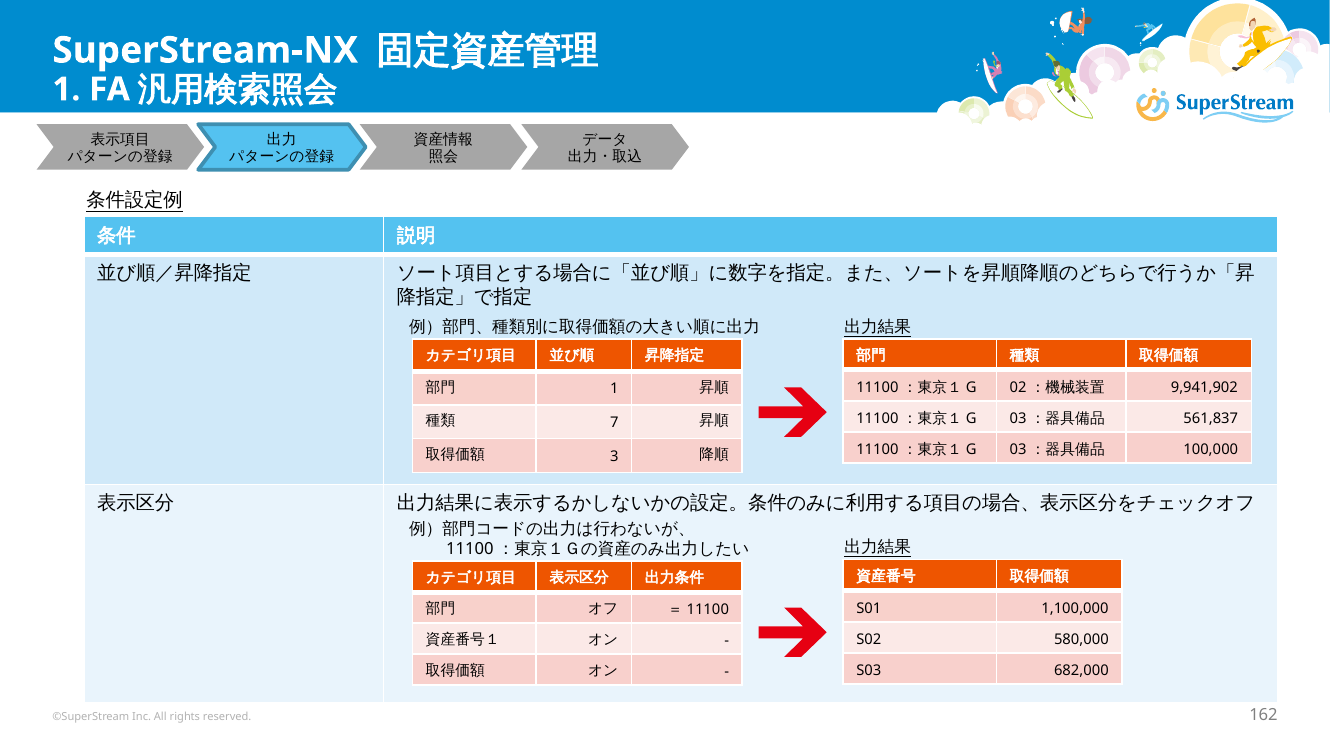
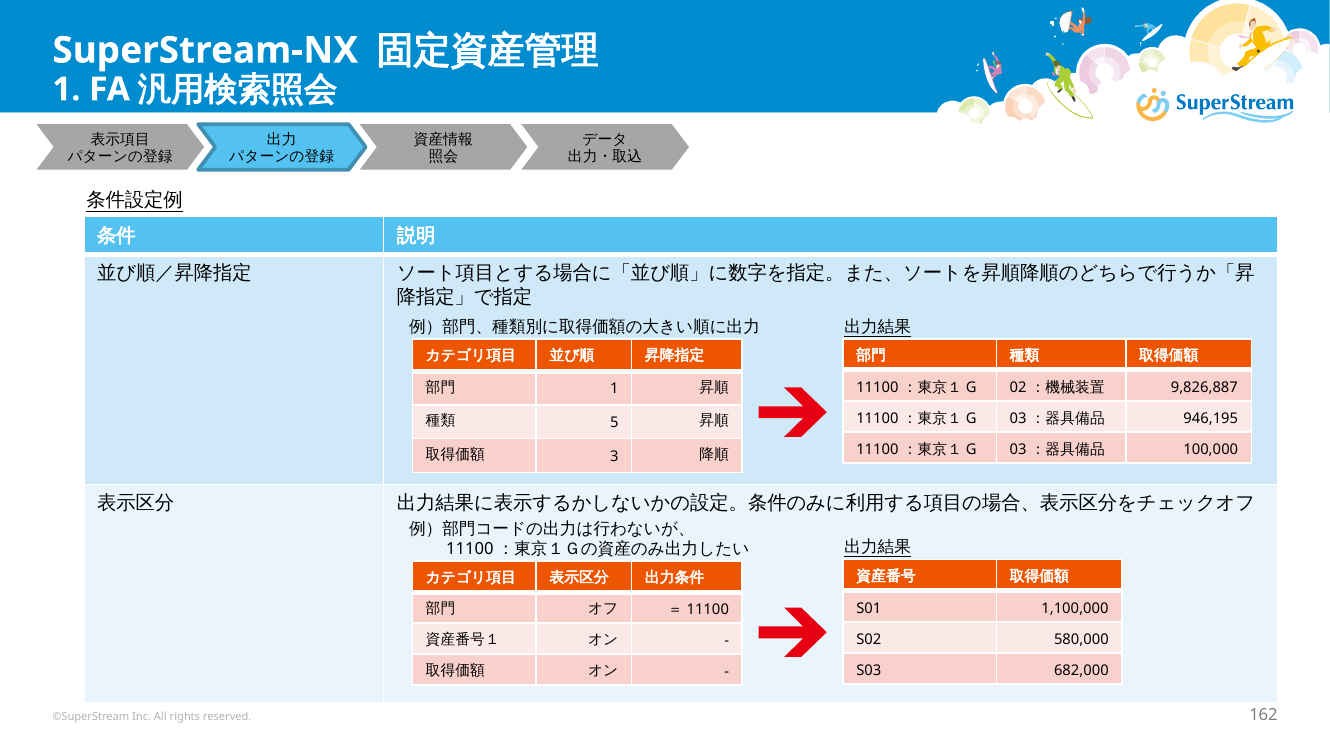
9,941,902: 9,941,902 -> 9,826,887 (1204, 388)
561,837: 561,837 -> 946,195 (1211, 419)
7: 7 -> 5 (614, 423)
